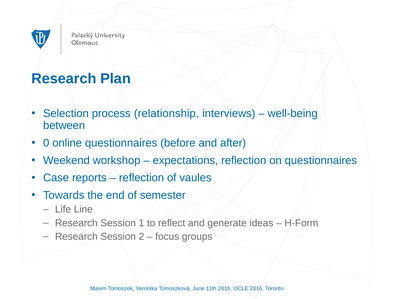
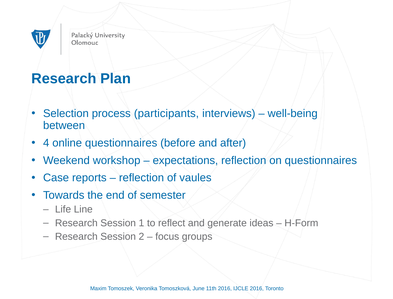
relationship: relationship -> participants (166, 113)
0: 0 -> 4 (46, 143)
